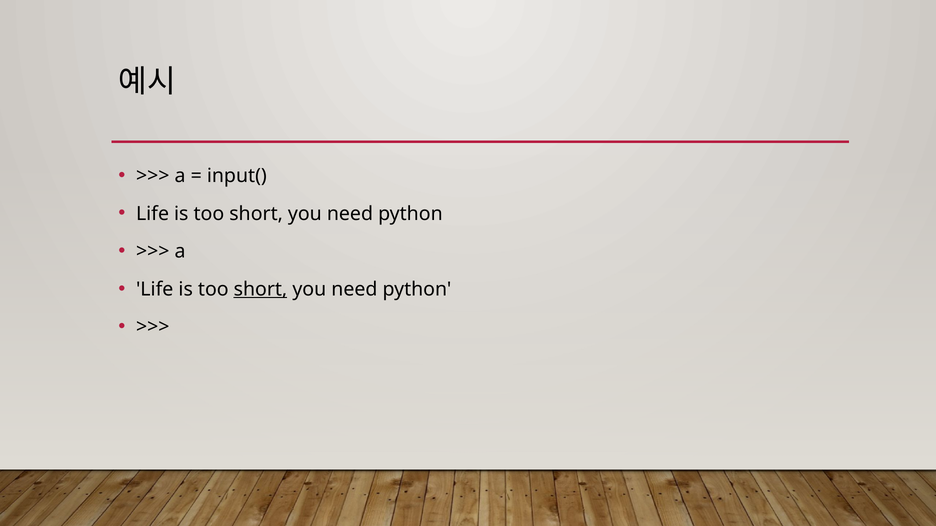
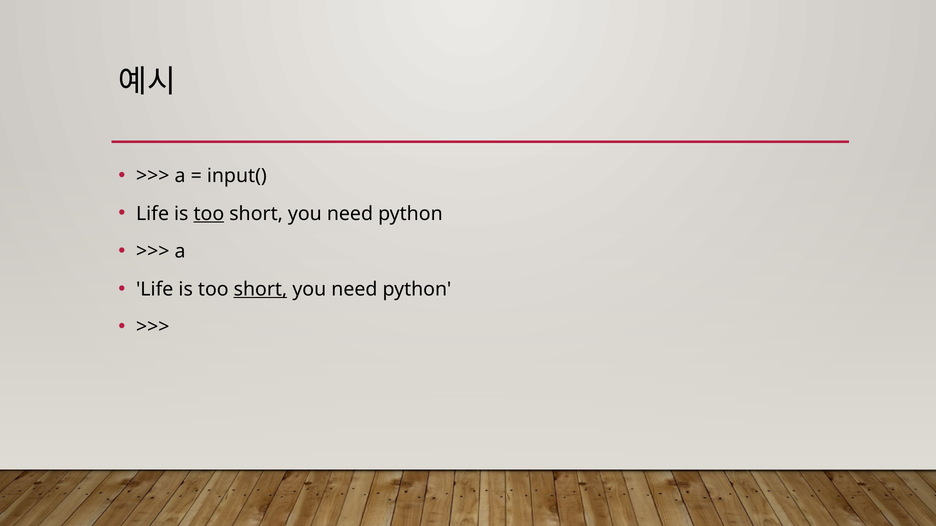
too underline: none -> present (209, 214)
